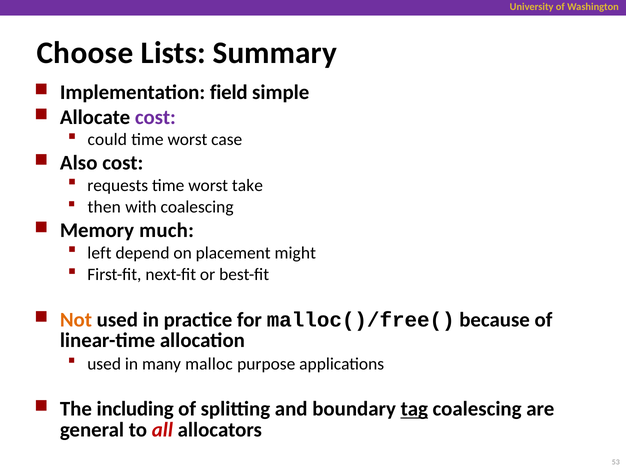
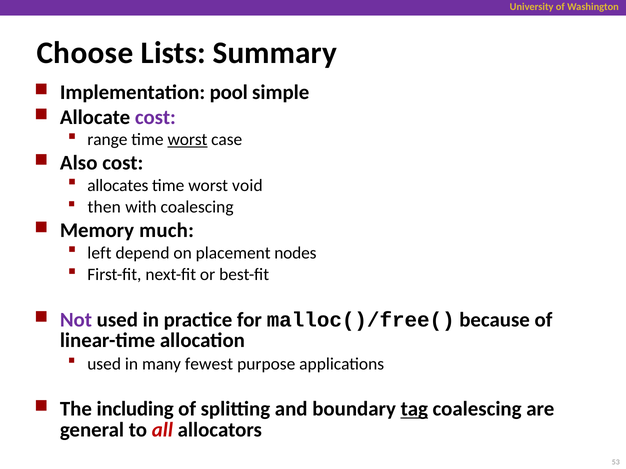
field: field -> pool (229, 92)
could: could -> range (107, 140)
worst underline: none -> present (187, 140)
requests: requests -> allocates (118, 186)
take: take -> void (247, 186)
might: might -> nodes (295, 253)
Not colour: orange -> purple (76, 320)
malloc: malloc -> fewest (209, 364)
